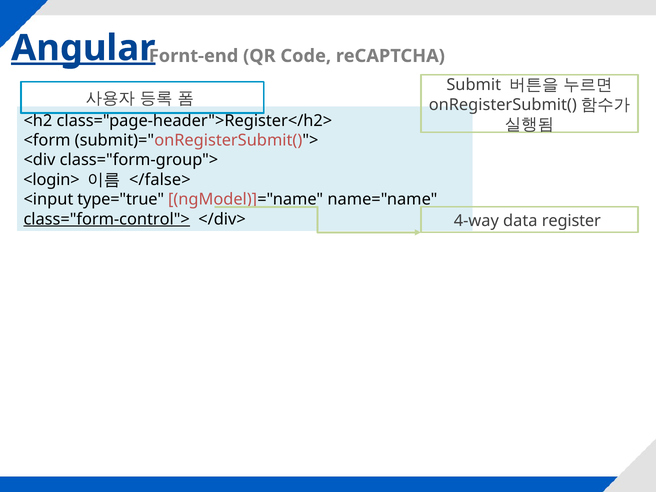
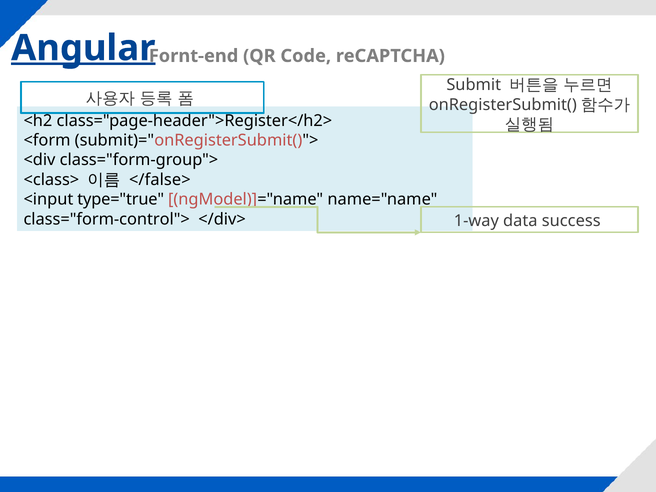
<login>: <login> -> <class> (51, 180)
class="form-control"> underline: present -> none (107, 219)
4-way: 4-way -> 1-way (476, 221)
register: register -> success (571, 221)
